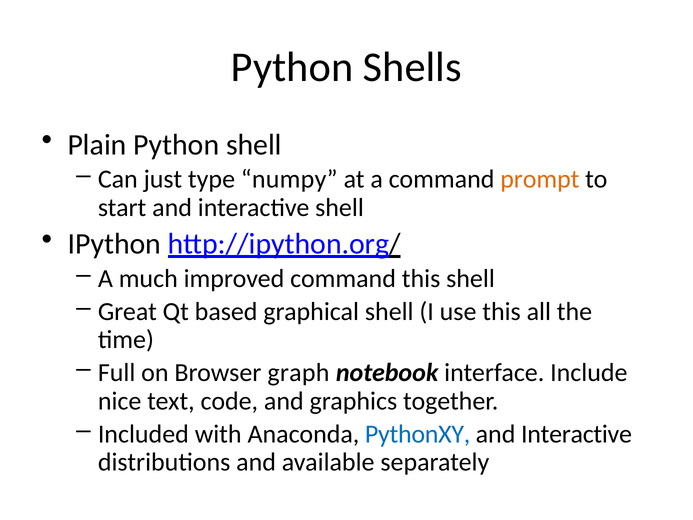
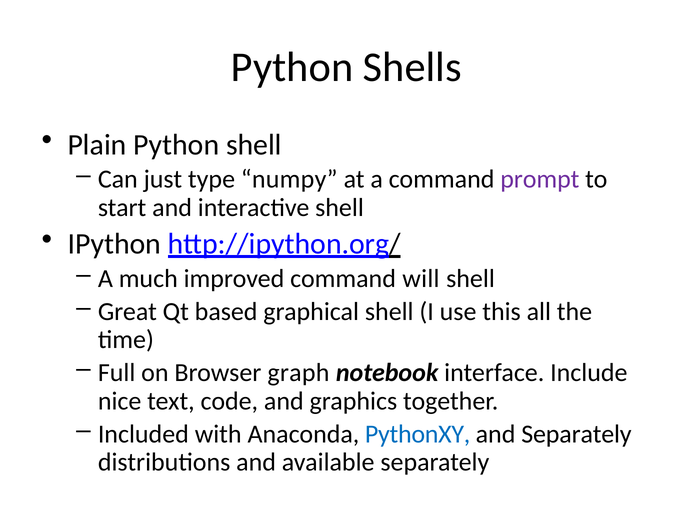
prompt colour: orange -> purple (540, 179)
command this: this -> will (421, 279)
Interactive: Interactive -> Separately (576, 434)
